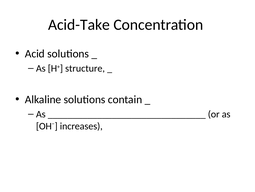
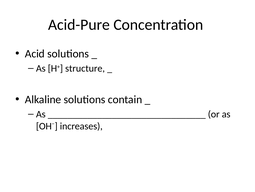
Acid-Take: Acid-Take -> Acid-Pure (79, 25)
